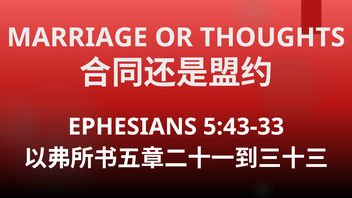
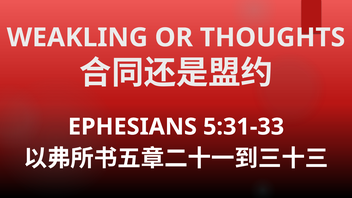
MARRIAGE: MARRIAGE -> WEAKLING (77, 38)
5:43-33: 5:43-33 -> 5:31-33 (244, 127)
